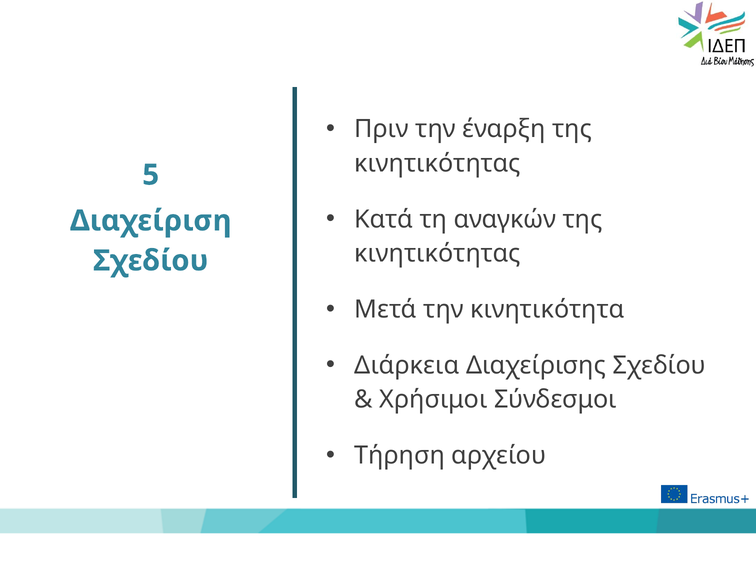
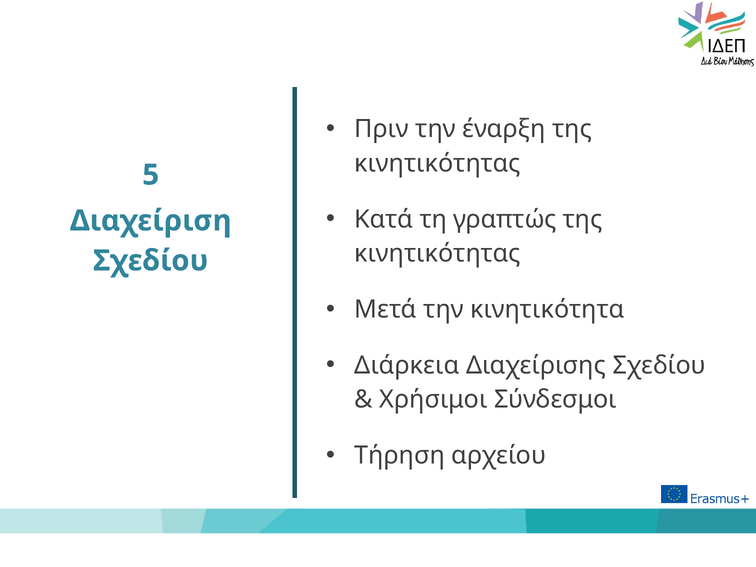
αναγκών: αναγκών -> γραπτώς (505, 219)
